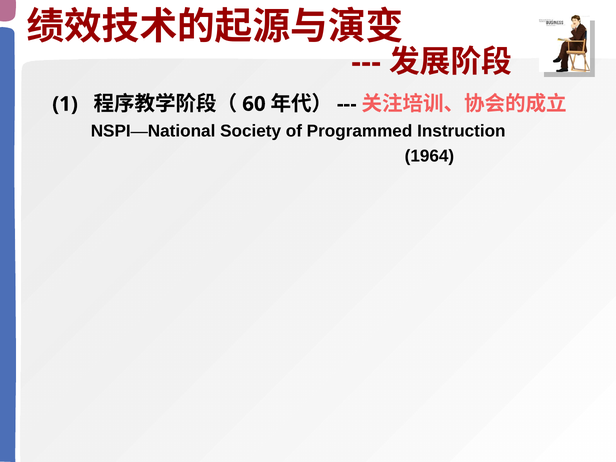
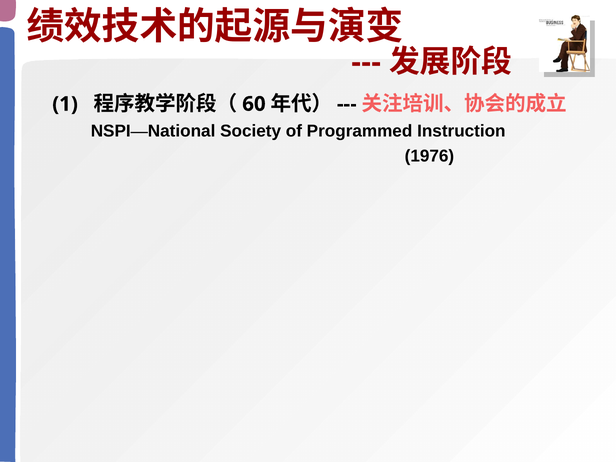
1964: 1964 -> 1976 (429, 156)
